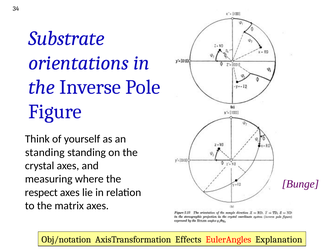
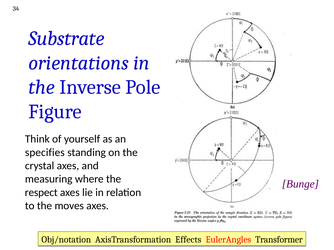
standing: standing -> specifies (45, 153)
matrix: matrix -> moves (69, 206)
Explanation: Explanation -> Transformer (279, 240)
